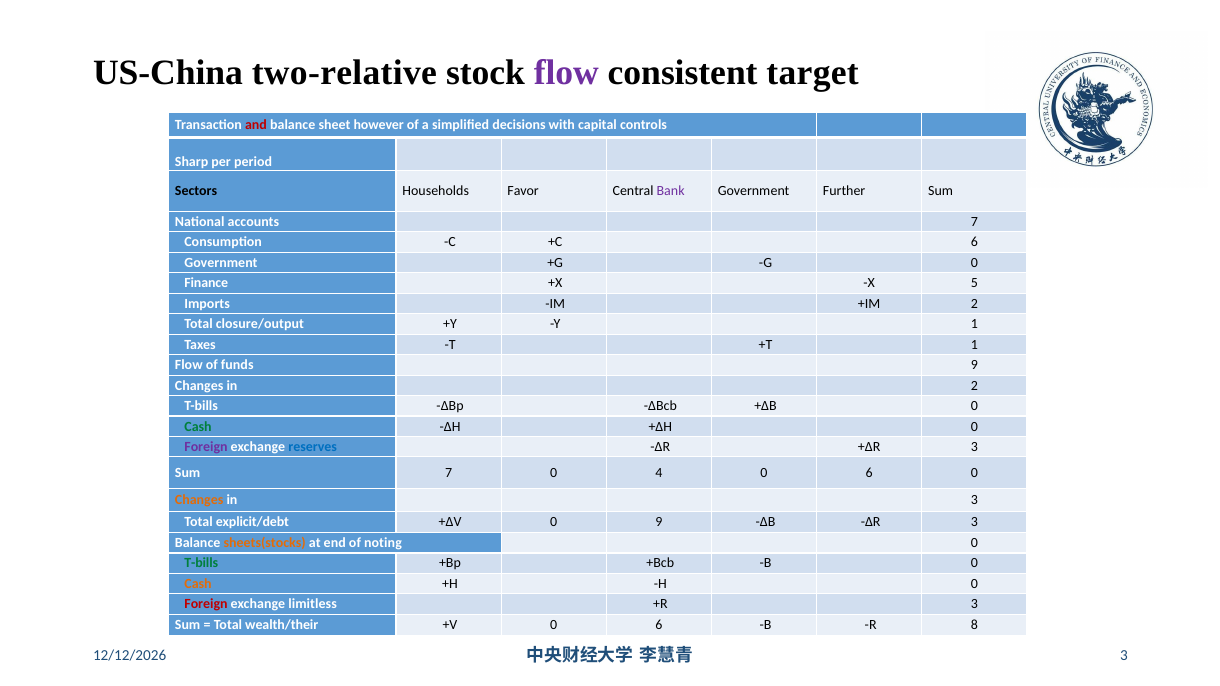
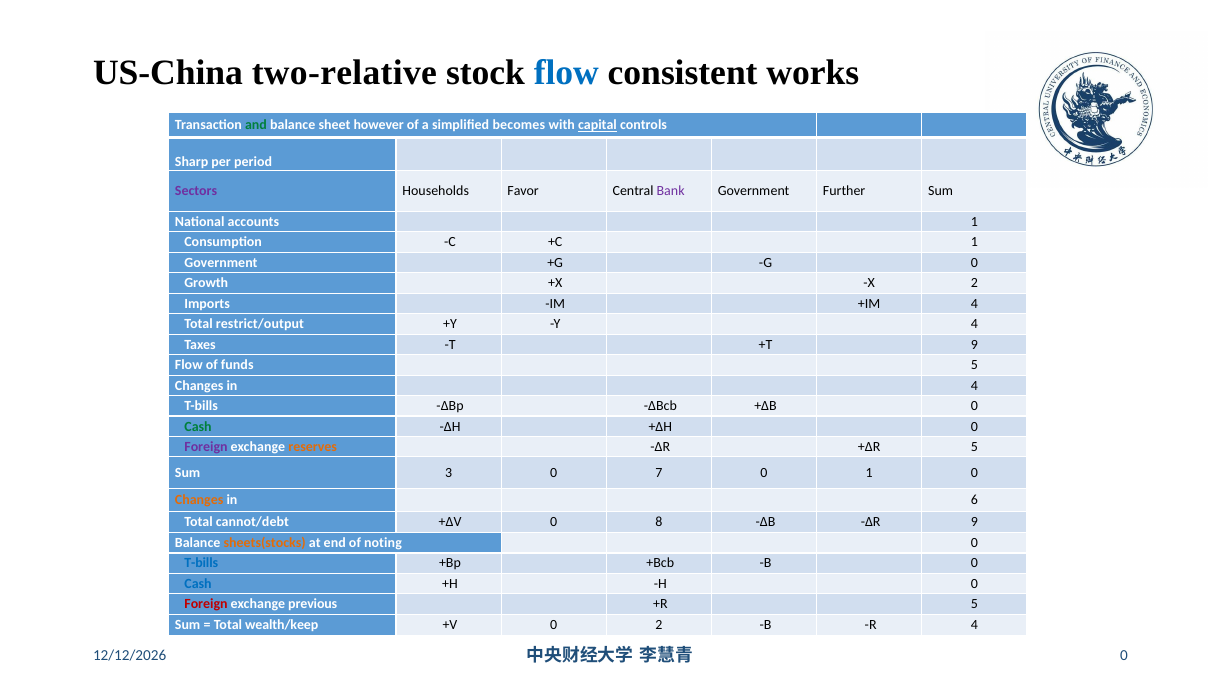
flow colour: purple -> blue (566, 72)
target: target -> works (813, 72)
and colour: red -> green (256, 125)
decisions: decisions -> becomes (519, 125)
capital underline: none -> present (597, 125)
Sectors colour: black -> purple (196, 191)
accounts 7: 7 -> 1 (974, 222)
+C 6: 6 -> 1 (974, 242)
Finance: Finance -> Growth (206, 283)
X 5: 5 -> 2 (974, 283)
+IM 2: 2 -> 4 (974, 304)
closure/output: closure/output -> restrict/output (260, 324)
Y 1: 1 -> 4 (974, 324)
+T 1: 1 -> 9 (974, 345)
funds 9: 9 -> 5 (974, 365)
in 2: 2 -> 4 (974, 386)
reserves colour: blue -> orange (313, 447)
+ΔR 3: 3 -> 5 (974, 447)
Sum 7: 7 -> 3 (449, 473)
4: 4 -> 7 (659, 473)
6: 6 -> 1 (869, 473)
in 3: 3 -> 6 (974, 500)
explicit/debt: explicit/debt -> cannot/debt (252, 522)
0 9: 9 -> 8 (659, 522)
ΔR 3: 3 -> 9 (974, 522)
T-bills colour: green -> blue (201, 564)
Cash colour: orange -> blue (198, 584)
limitless: limitless -> previous (313, 605)
+R 3: 3 -> 5 (974, 605)
wealth/their: wealth/their -> wealth/keep (282, 625)
+V 0 6: 6 -> 2 (659, 625)
R 8: 8 -> 4 (974, 625)
3: 3 -> 0 (1124, 655)
